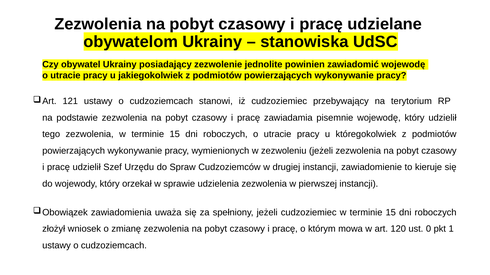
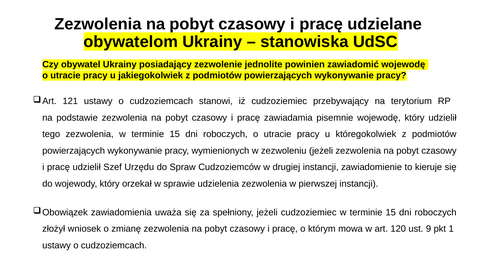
0: 0 -> 9 (429, 229)
